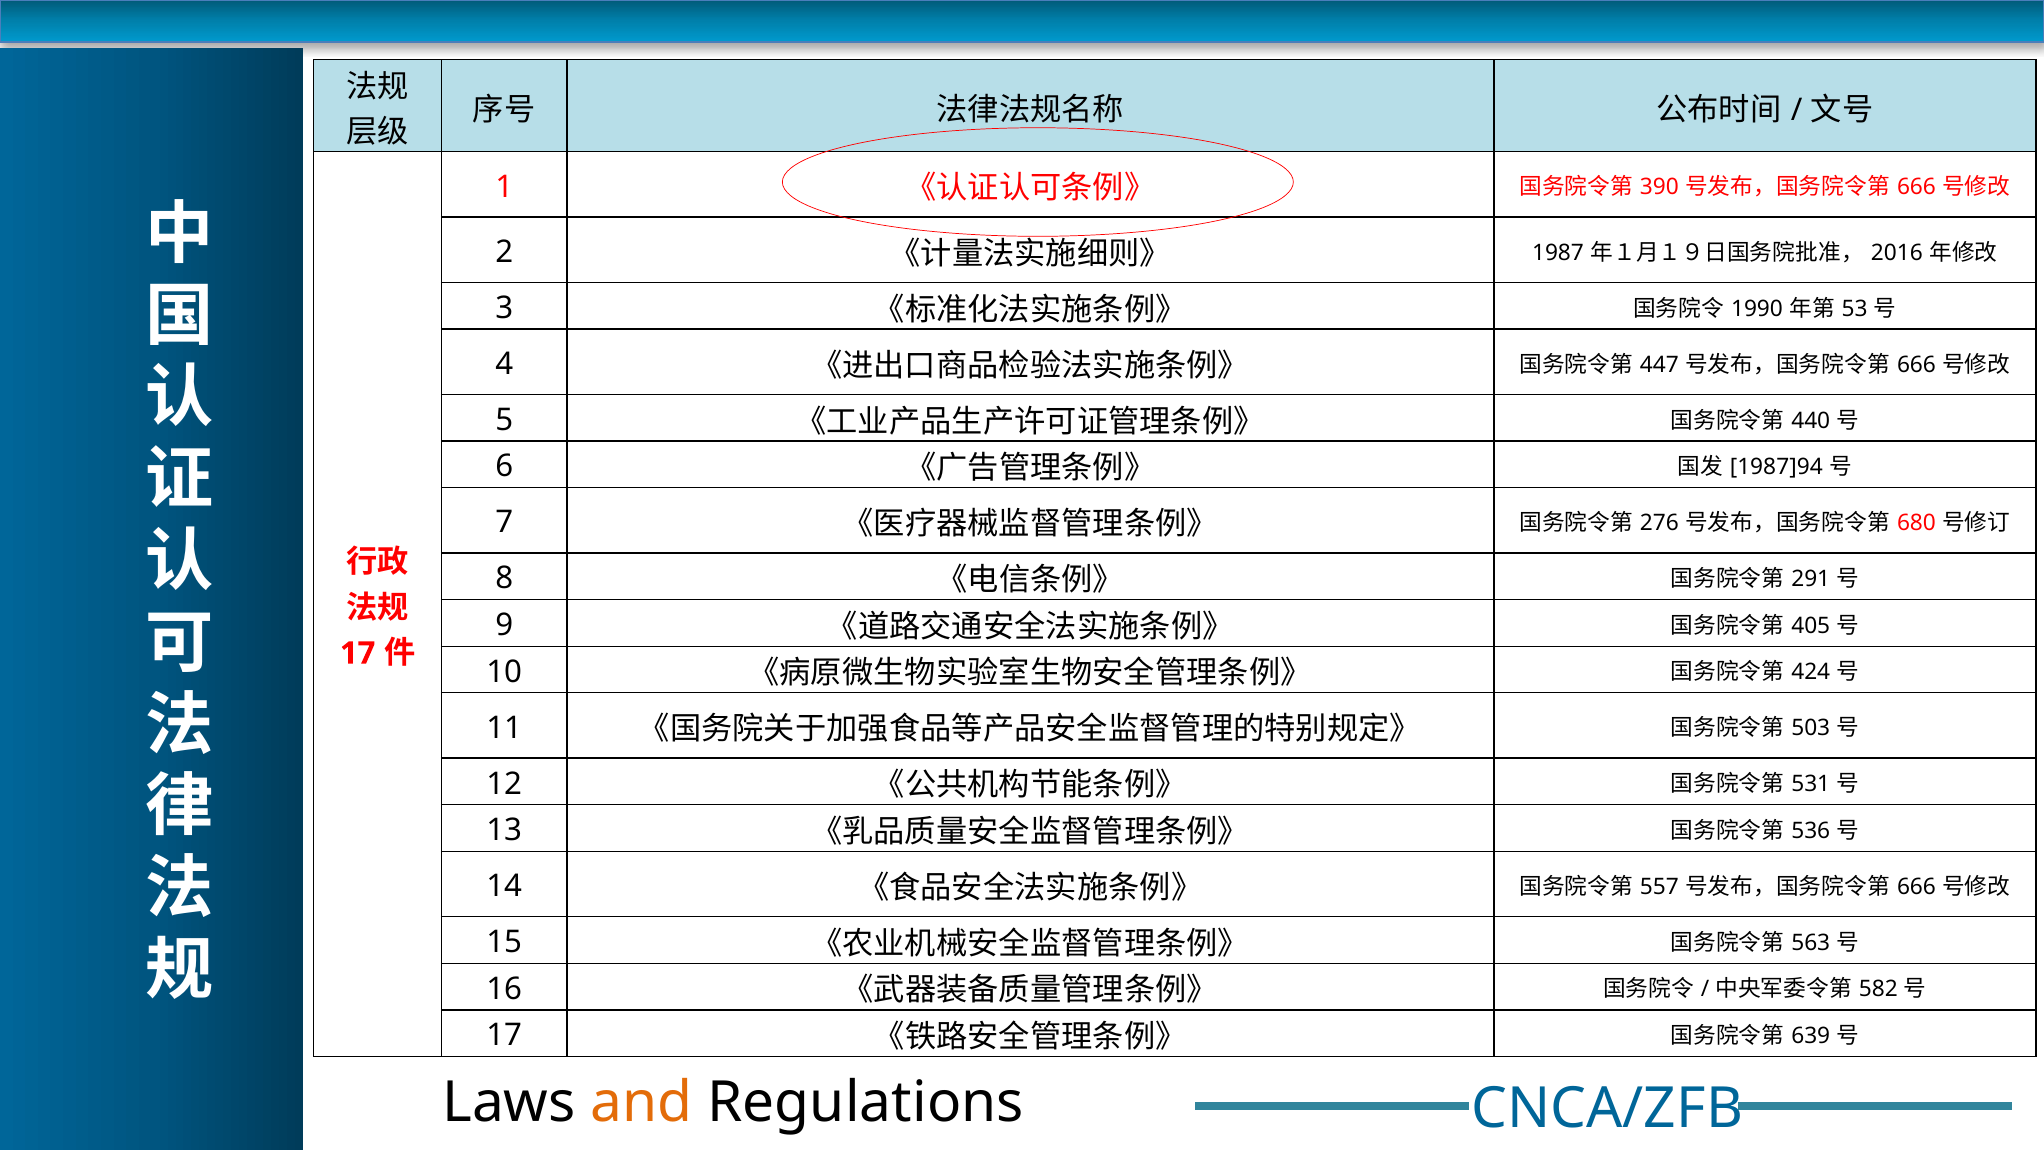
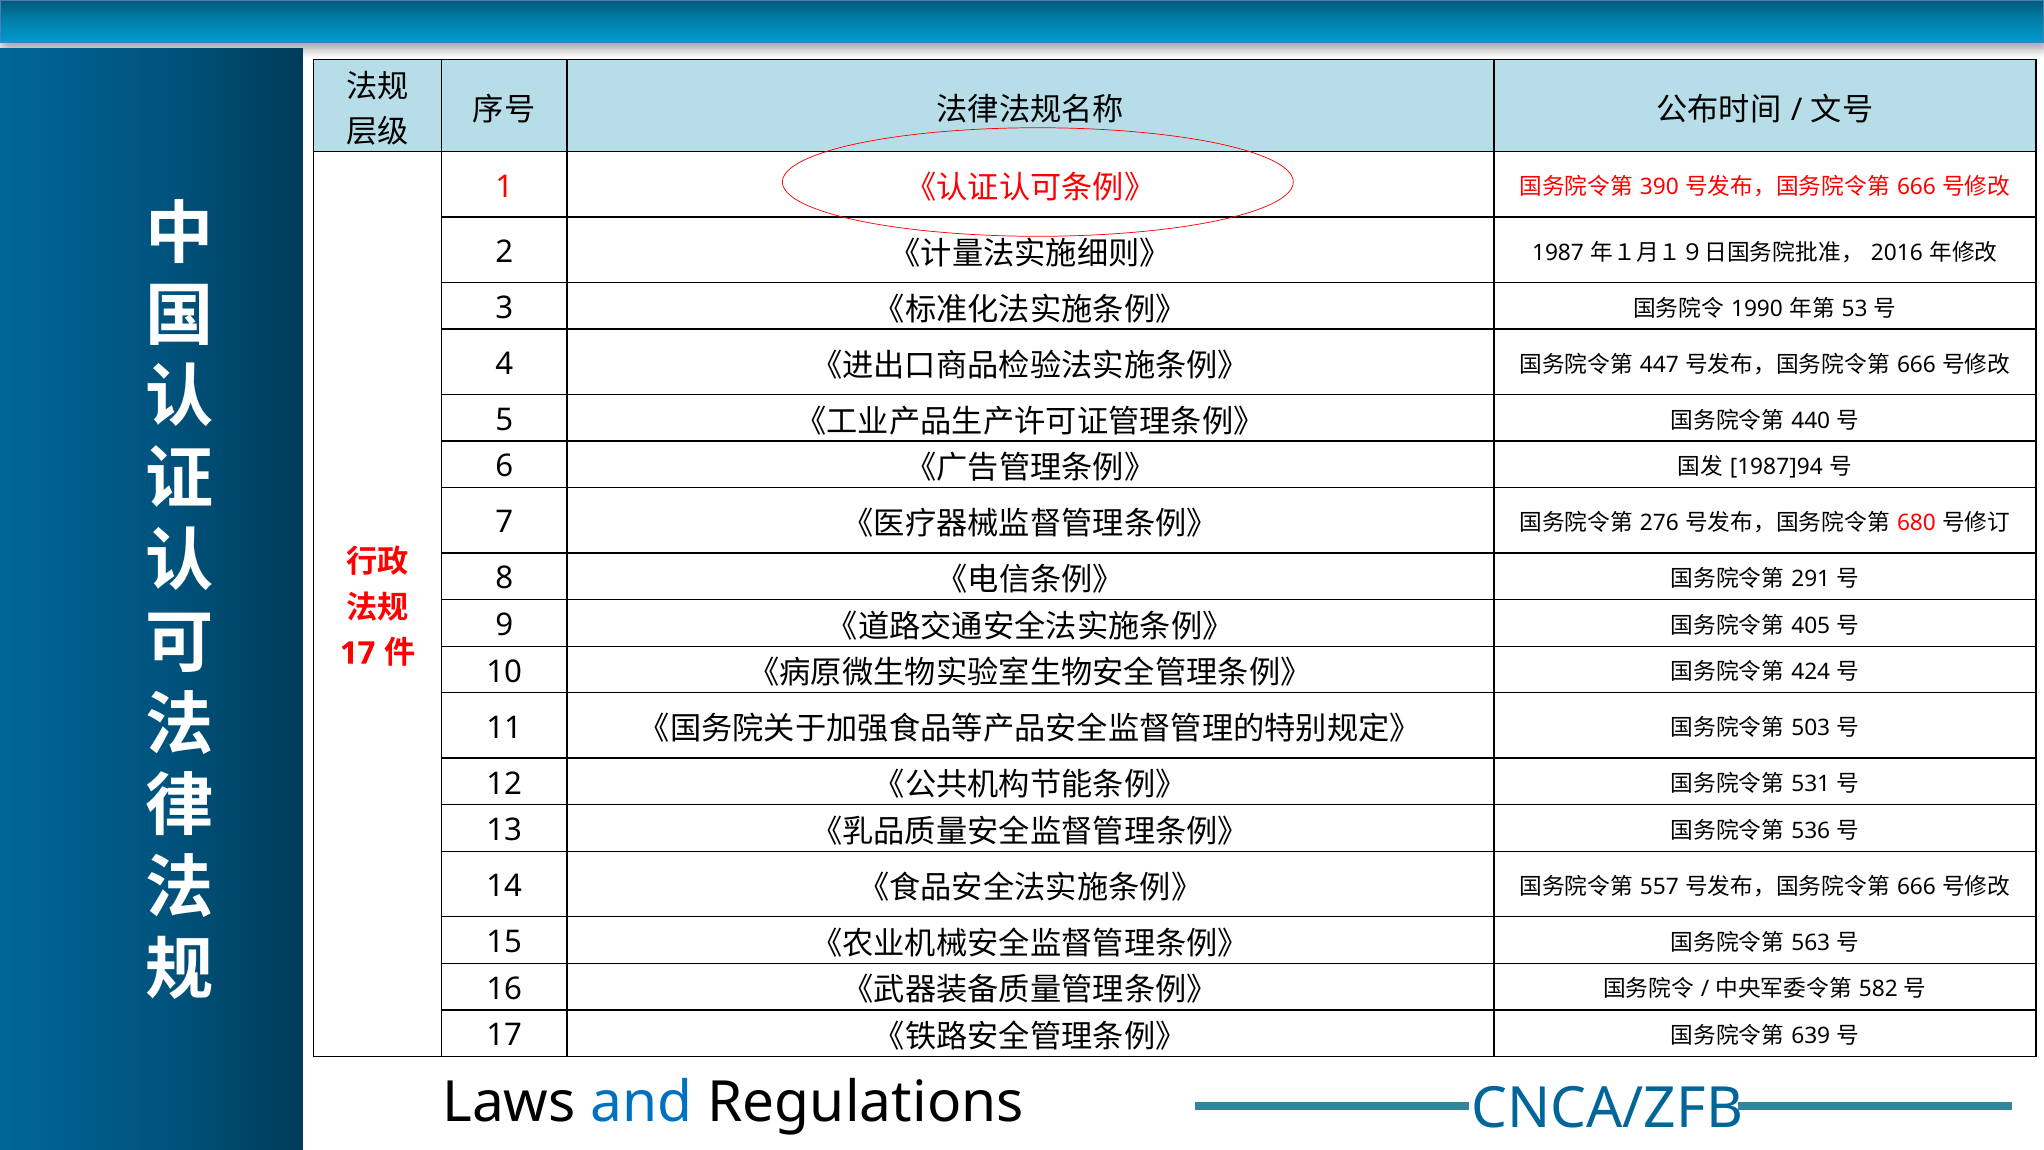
and colour: orange -> blue (642, 1102)
